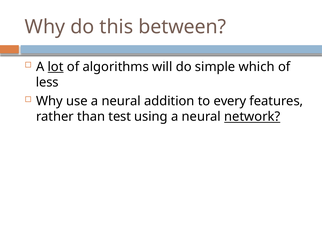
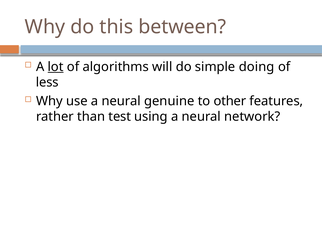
which: which -> doing (257, 67)
addition: addition -> genuine (169, 101)
every: every -> other (230, 101)
network underline: present -> none (252, 116)
